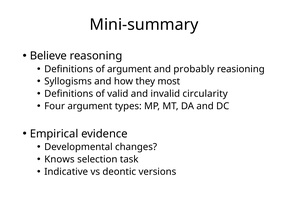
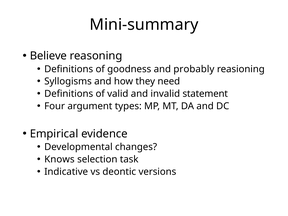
of argument: argument -> goodness (129, 69)
most: most -> need (169, 81)
circularity: circularity -> statement (205, 94)
